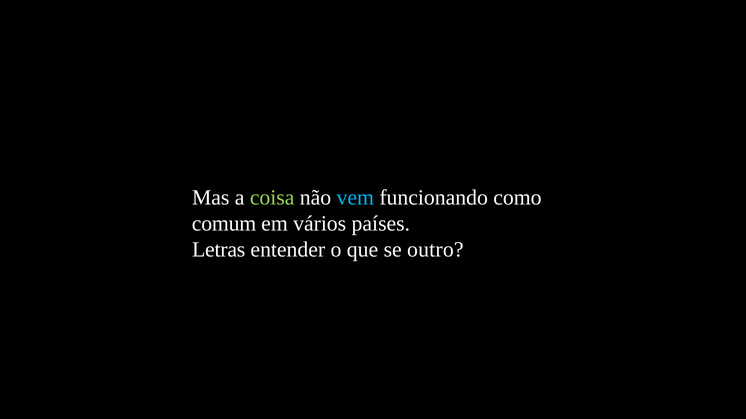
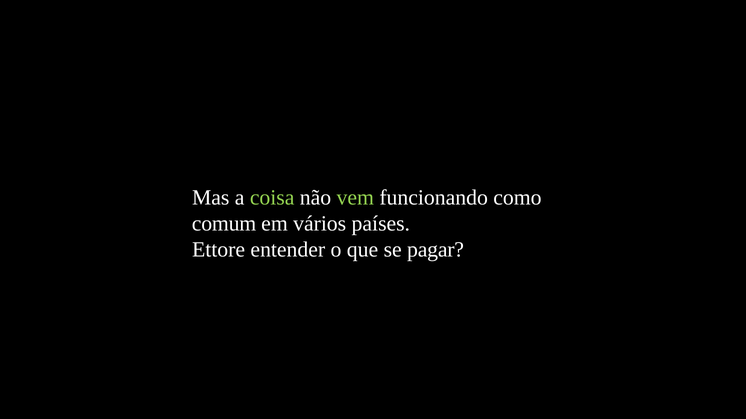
vem colour: light blue -> light green (355, 198)
Letras: Letras -> Ettore (219, 250)
outro: outro -> pagar (436, 250)
